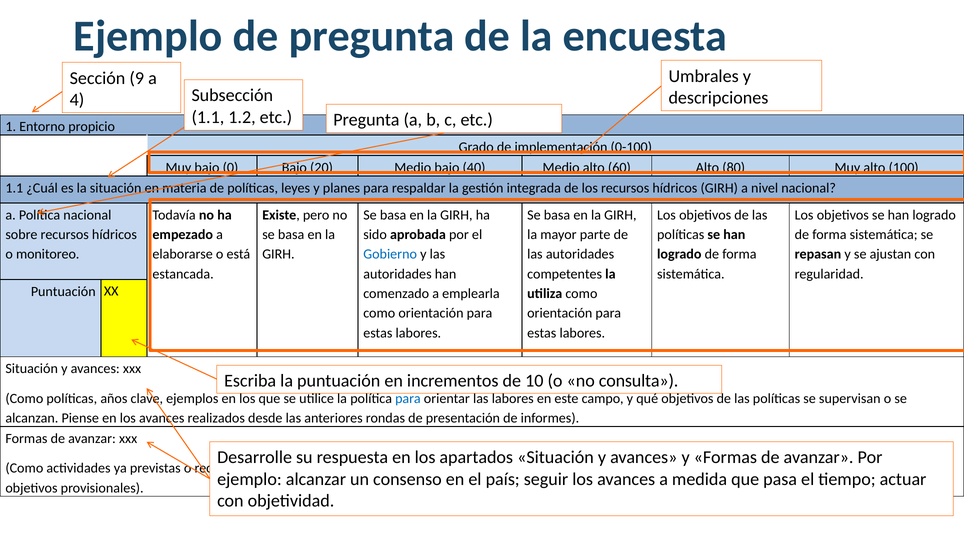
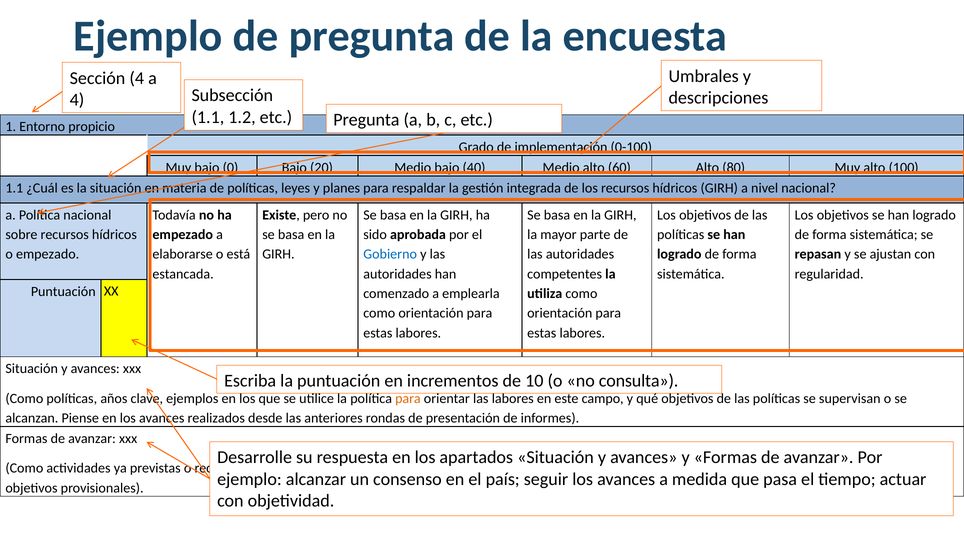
Sección 9: 9 -> 4 (137, 78)
o monitoreo: monitoreo -> empezado (48, 254)
para colour: blue -> orange (408, 399)
